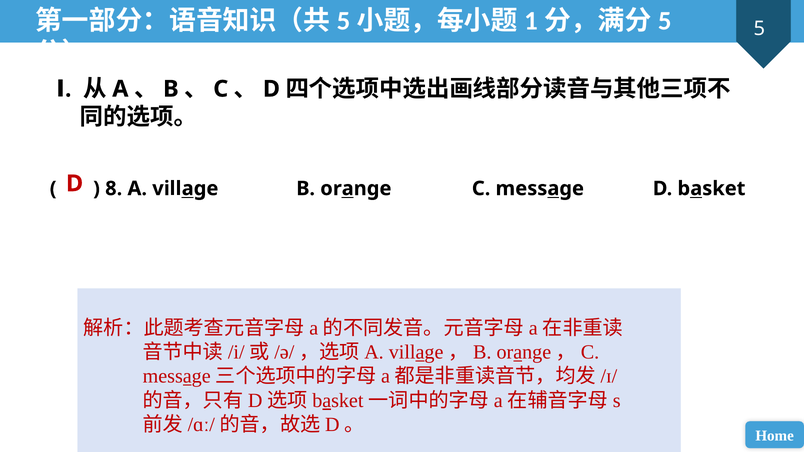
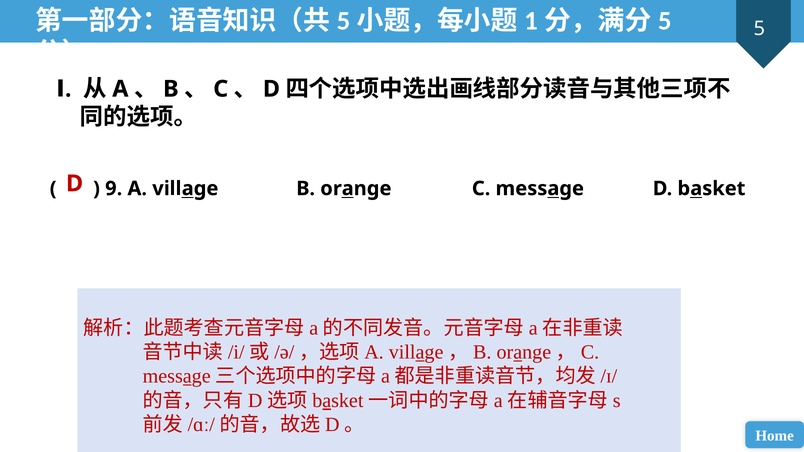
8: 8 -> 9 (114, 189)
